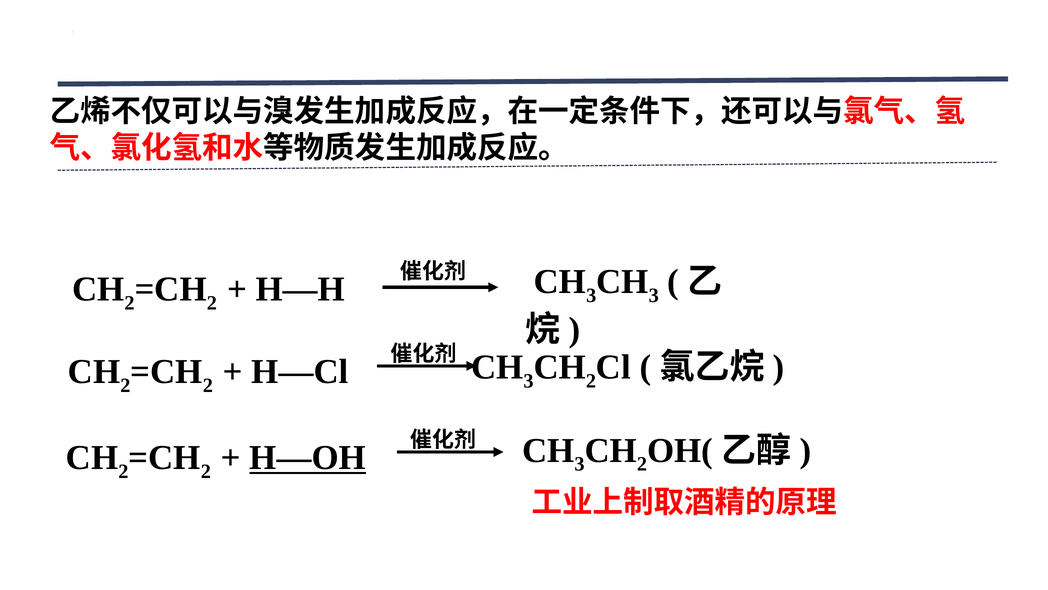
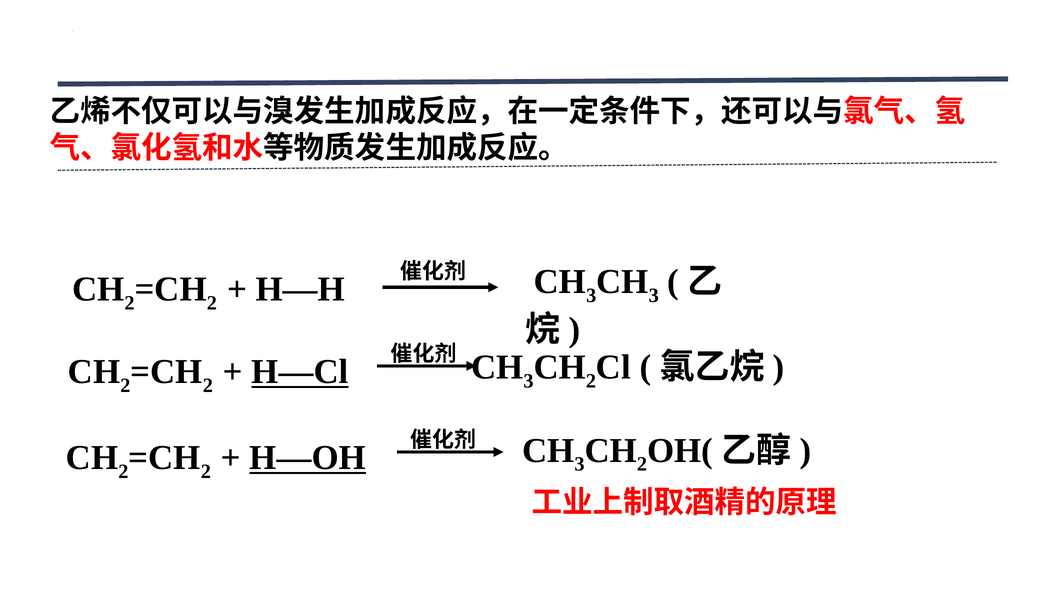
H—Cl underline: none -> present (300, 372)
